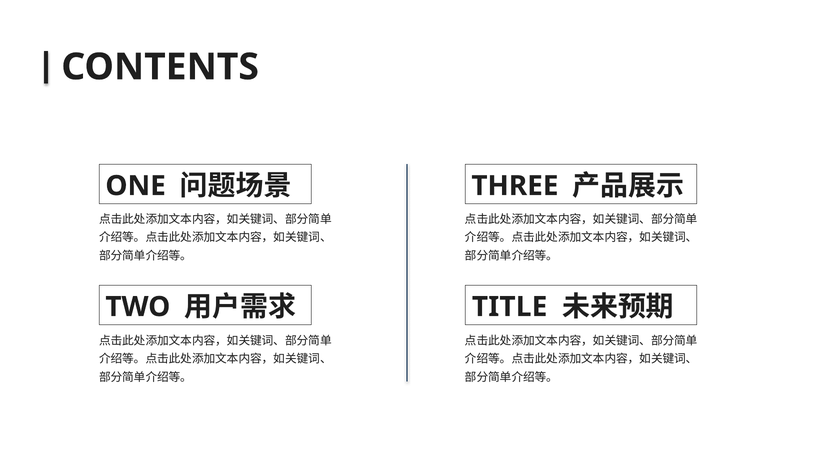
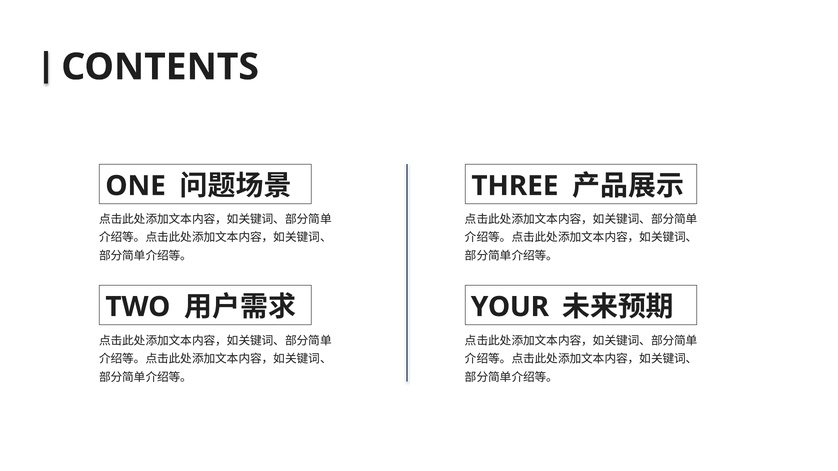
TITLE: TITLE -> YOUR (510, 307)
